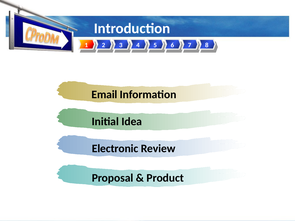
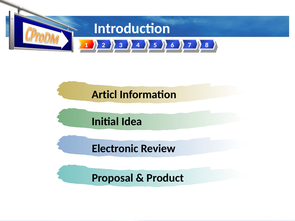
Email: Email -> Articl (104, 95)
